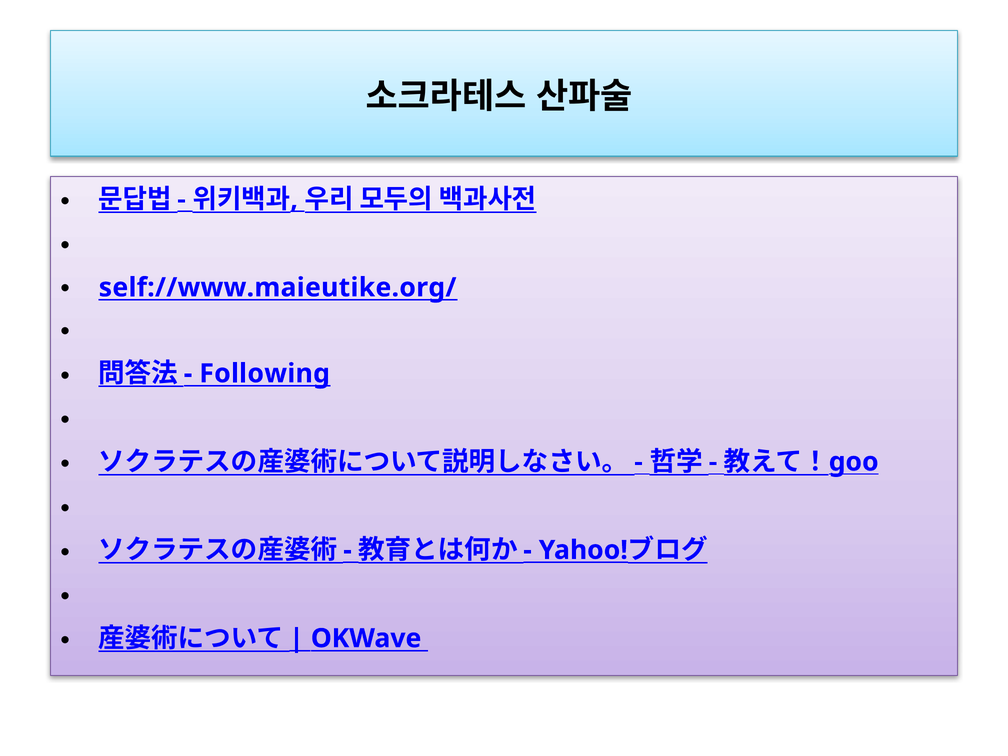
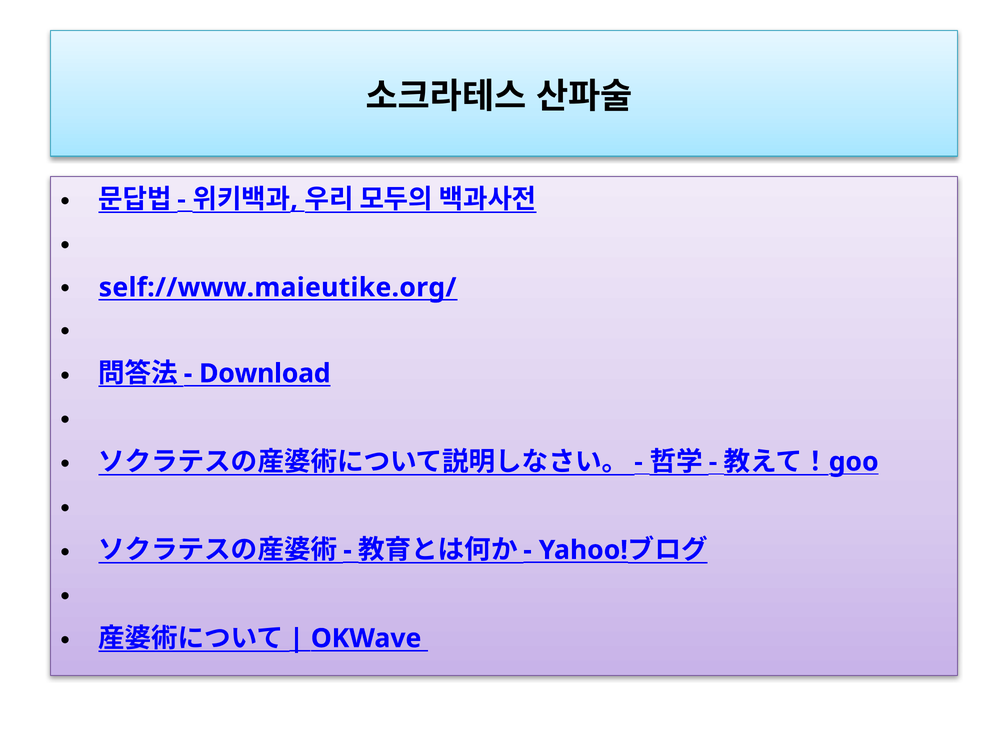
Following: Following -> Download (265, 374)
